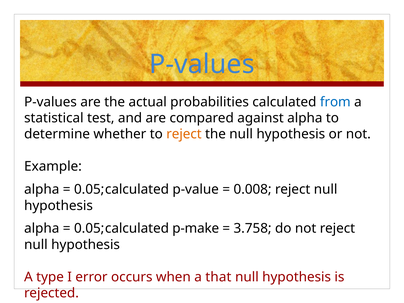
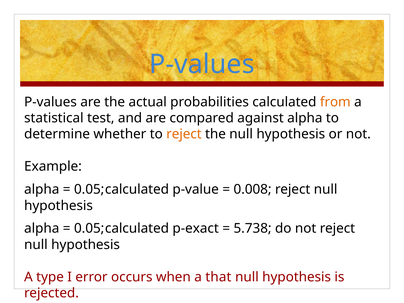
from colour: blue -> orange (335, 102)
p-make: p-make -> p-exact (196, 228)
3.758: 3.758 -> 5.738 (253, 228)
